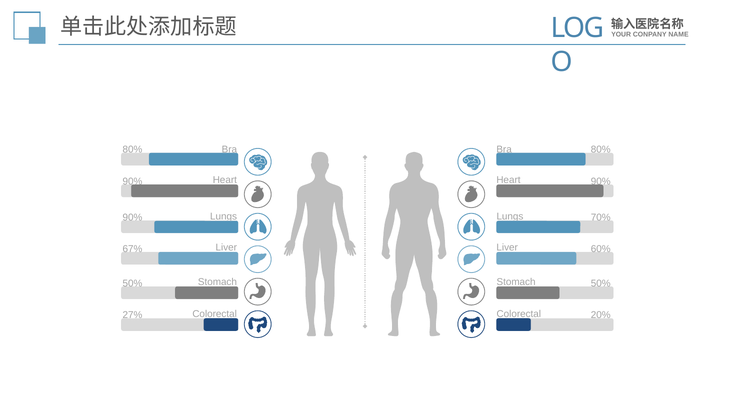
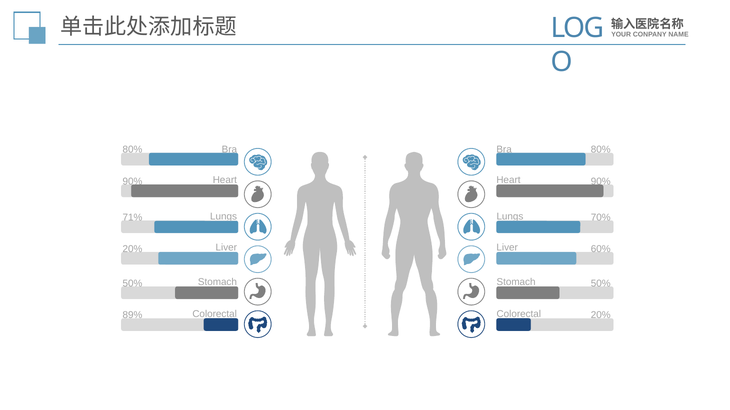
90%: 90% -> 71% (132, 218)
67%: 67% -> 20% (132, 249)
27%: 27% -> 89% (132, 316)
